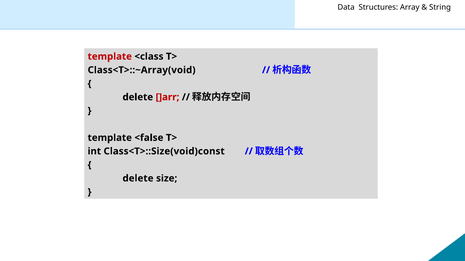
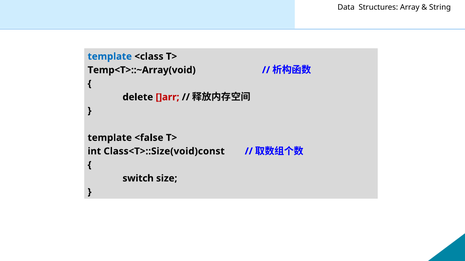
template colour: red -> blue (110, 57)
Class<T>::~Array(void: Class<T>::~Array(void -> Temp<T>::~Array(void (142, 70)
delete: delete -> switch (138, 179)
